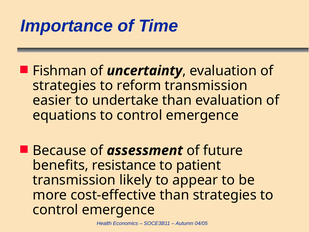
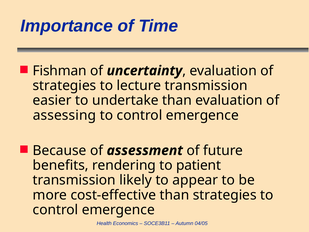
reform: reform -> lecture (139, 85)
equations: equations -> assessing (64, 115)
resistance: resistance -> rendering (124, 165)
